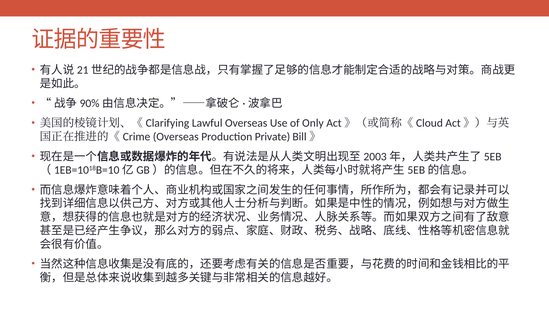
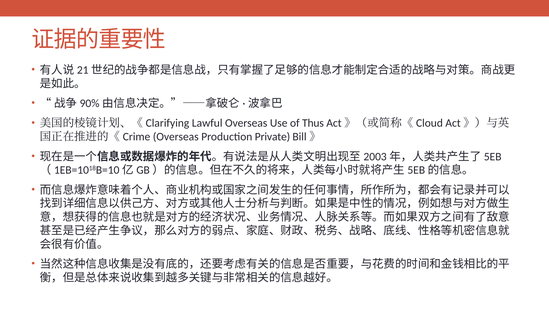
Only: Only -> Thus (313, 123)
